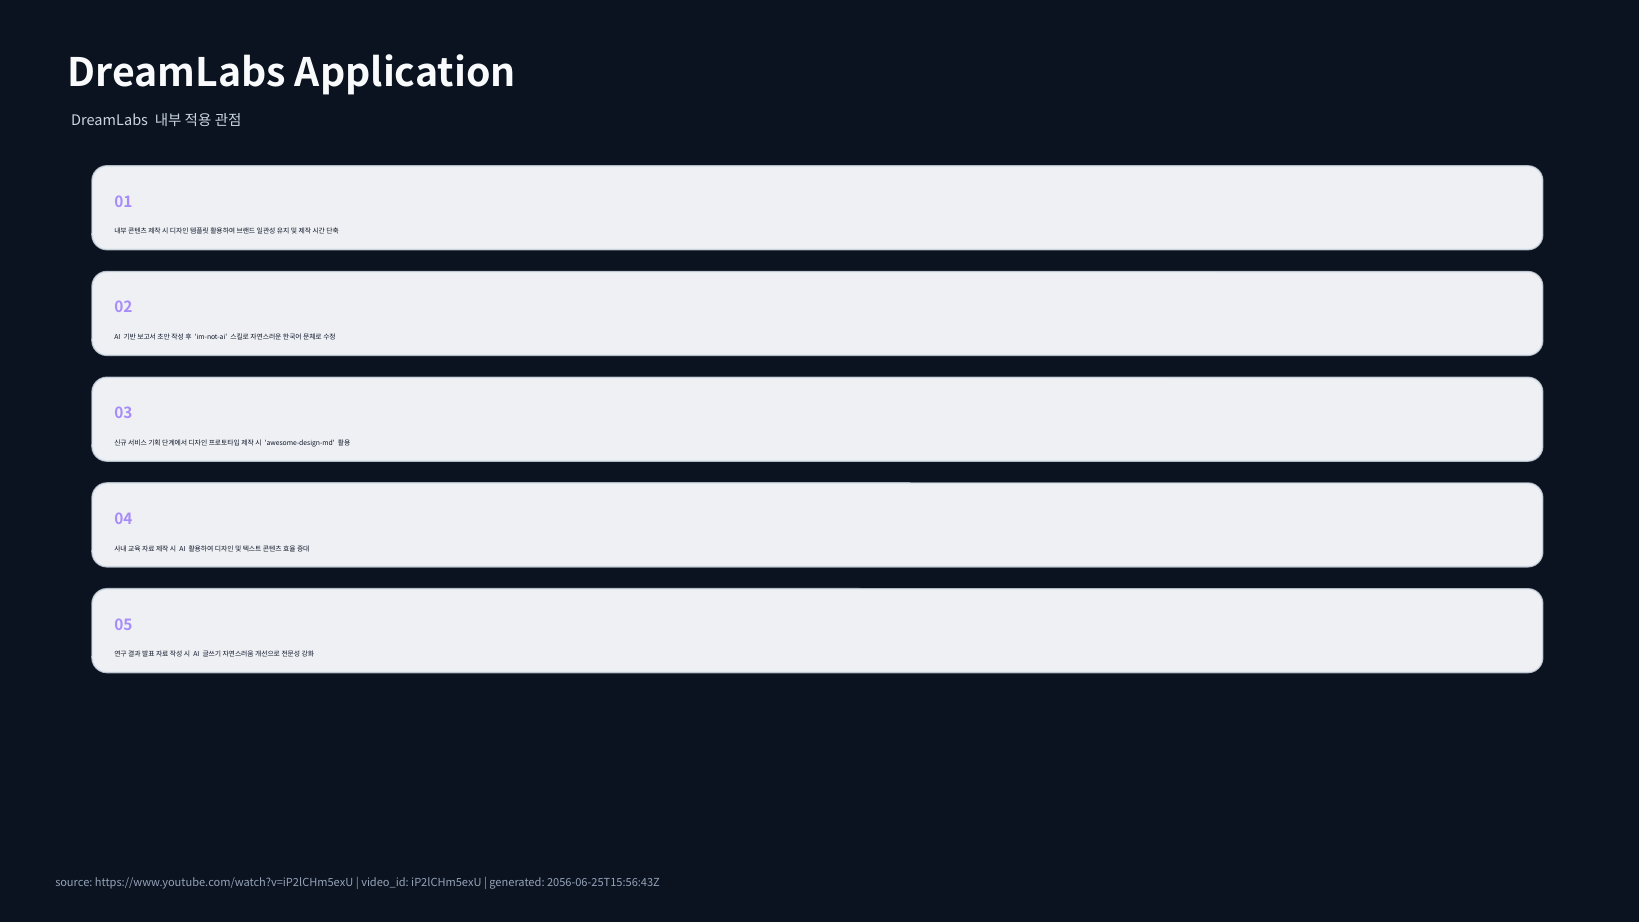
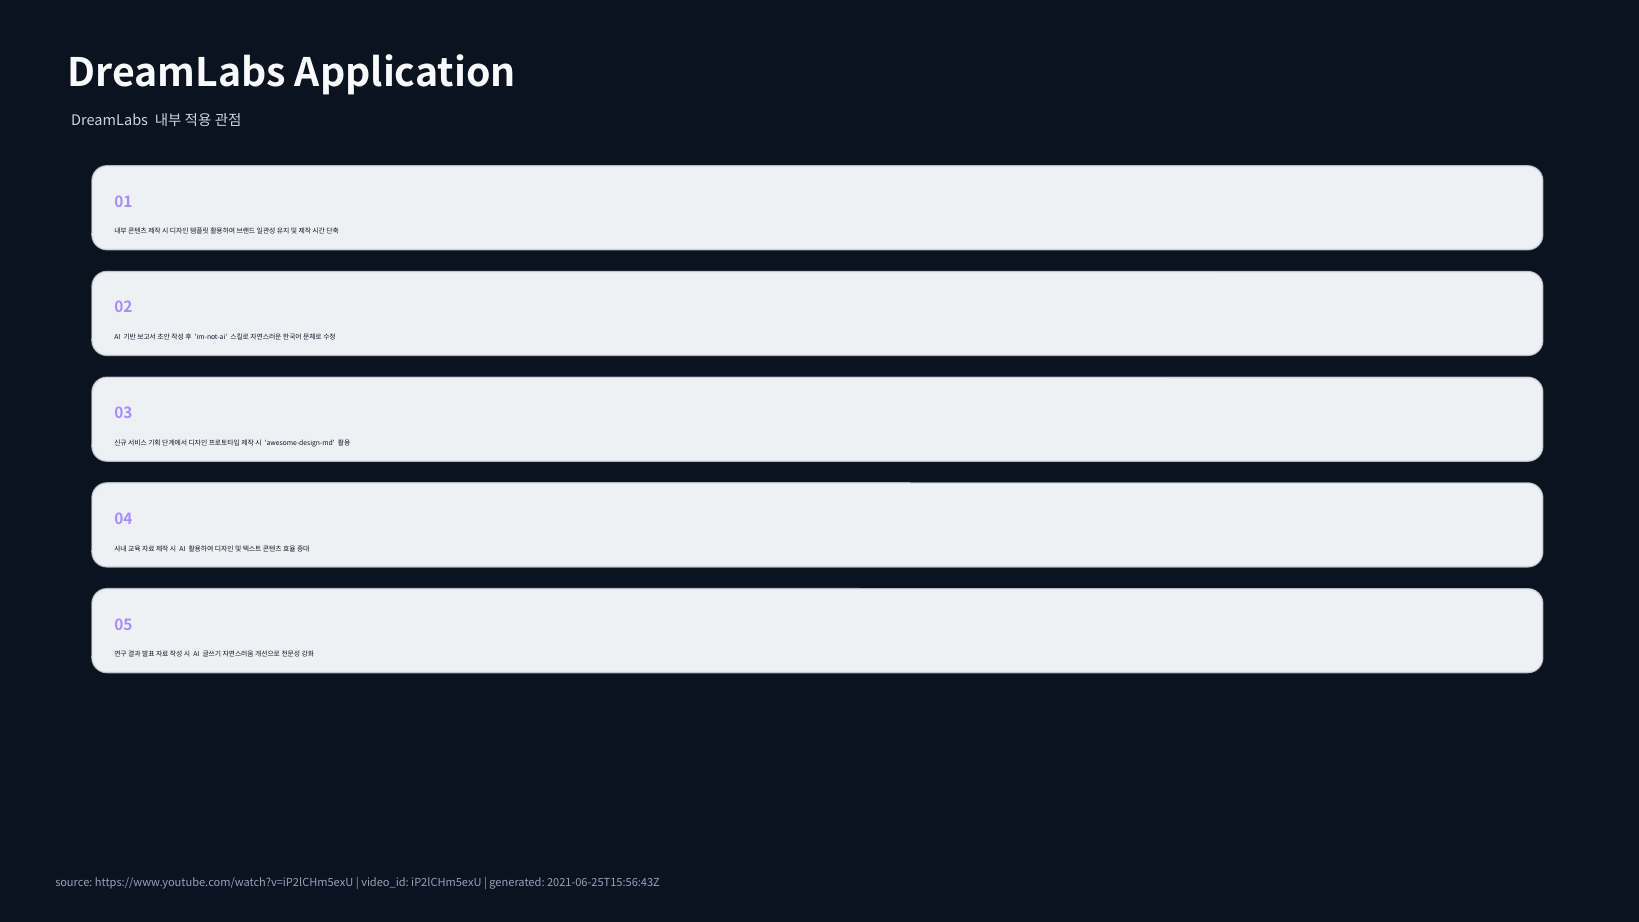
2056-06-25T15:56:43Z: 2056-06-25T15:56:43Z -> 2021-06-25T15:56:43Z (603, 883)
